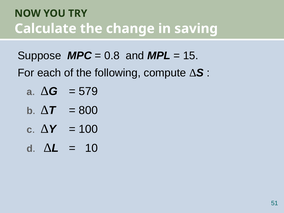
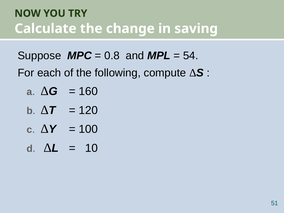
15: 15 -> 54 (191, 56)
579: 579 -> 160 (88, 91)
800: 800 -> 120 (88, 110)
